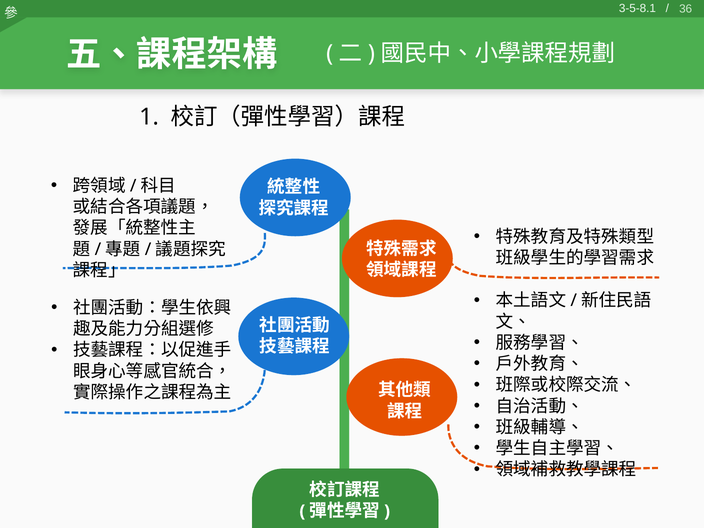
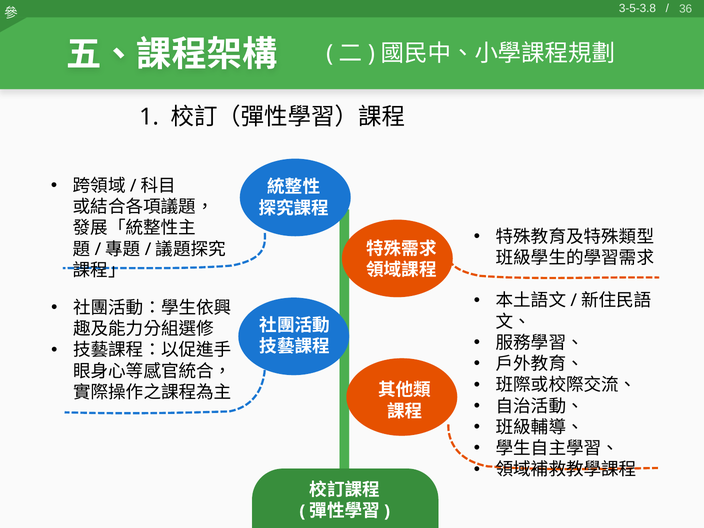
3-5-8.1: 3-5-8.1 -> 3-5-3.8 (637, 9)
